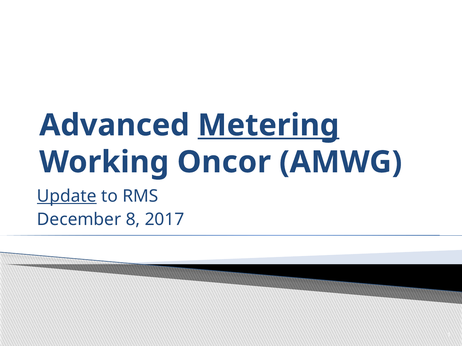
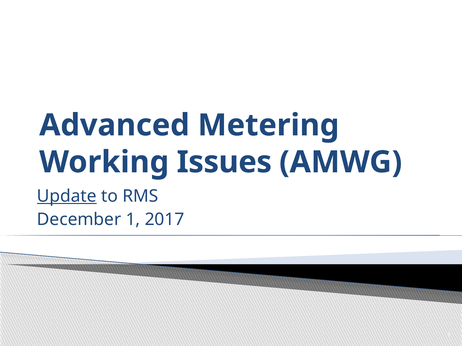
Metering underline: present -> none (268, 125)
Oncor: Oncor -> Issues (224, 162)
December 8: 8 -> 1 (133, 220)
